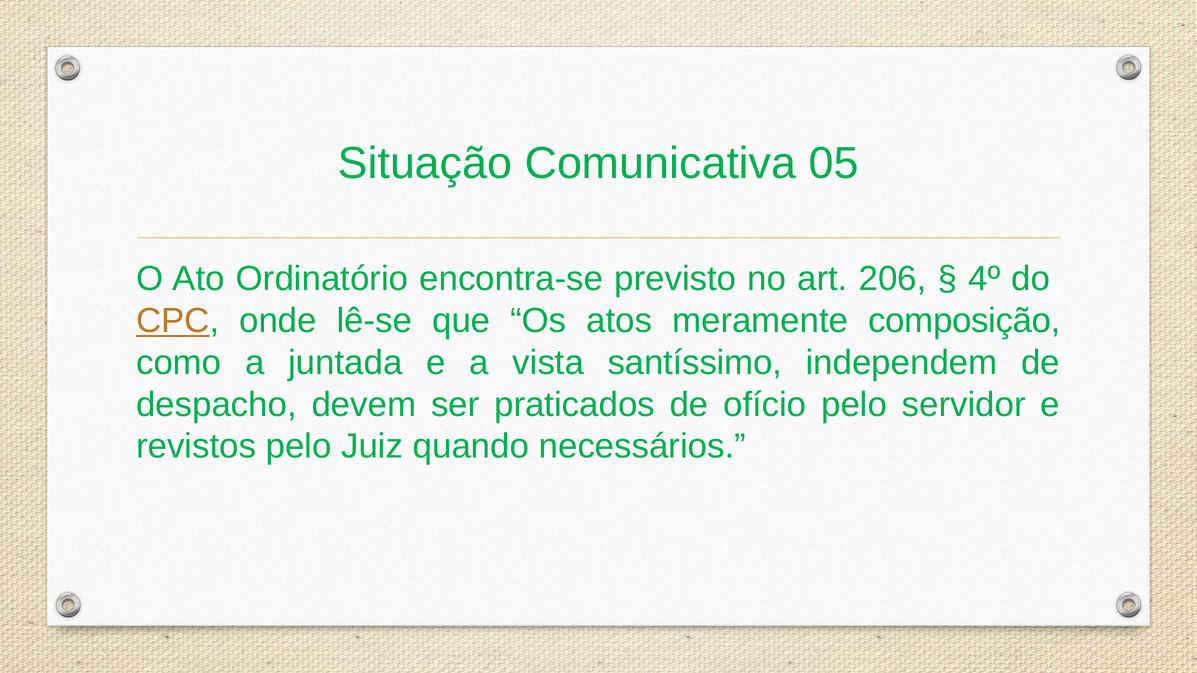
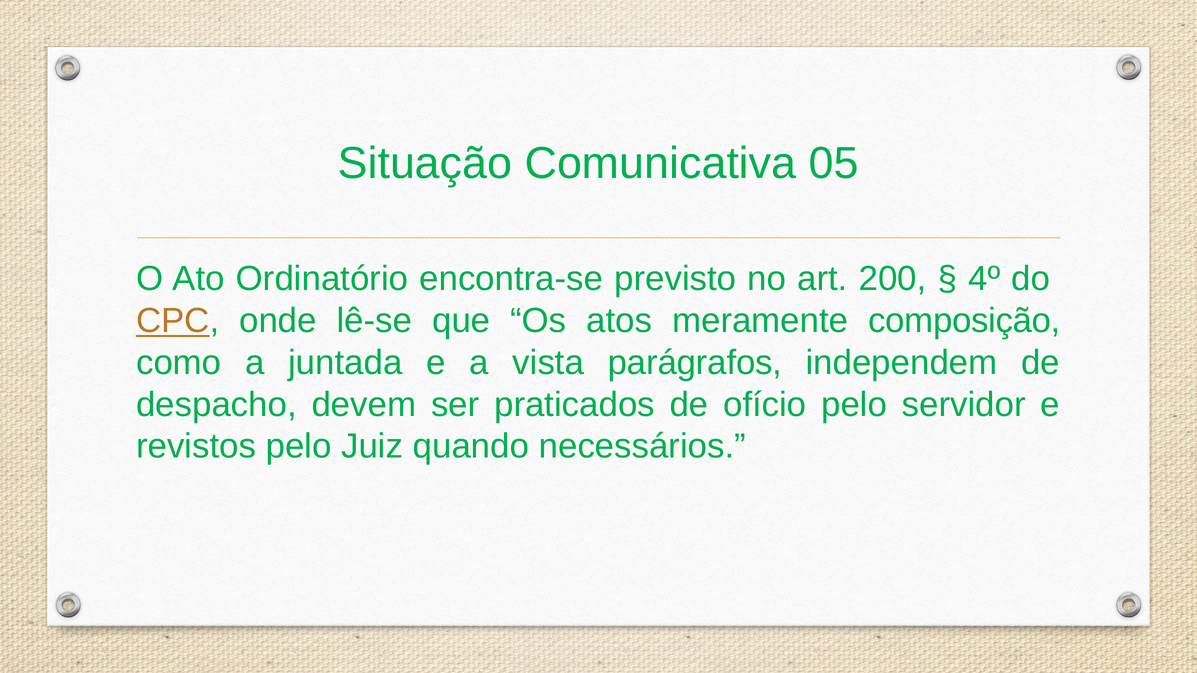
206: 206 -> 200 (893, 279)
santíssimo: santíssimo -> parágrafos (695, 363)
